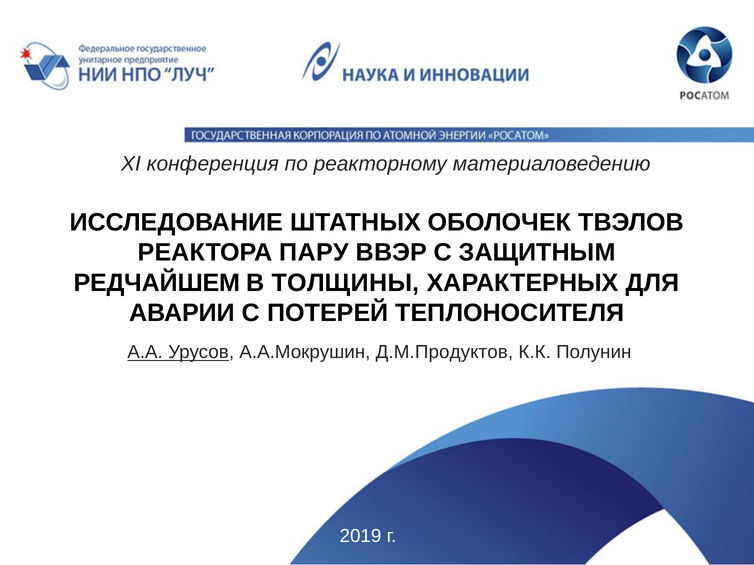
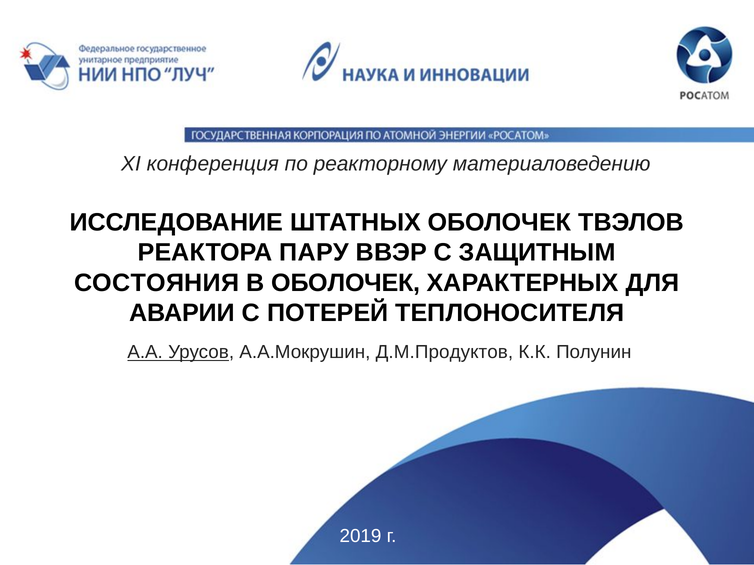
РЕДЧАЙШЕМ: РЕДЧАЙШЕМ -> СОСТОЯНИЯ (157, 283)
В ТОЛЩИНЫ: ТОЛЩИНЫ -> ОБОЛОЧЕК (346, 283)
